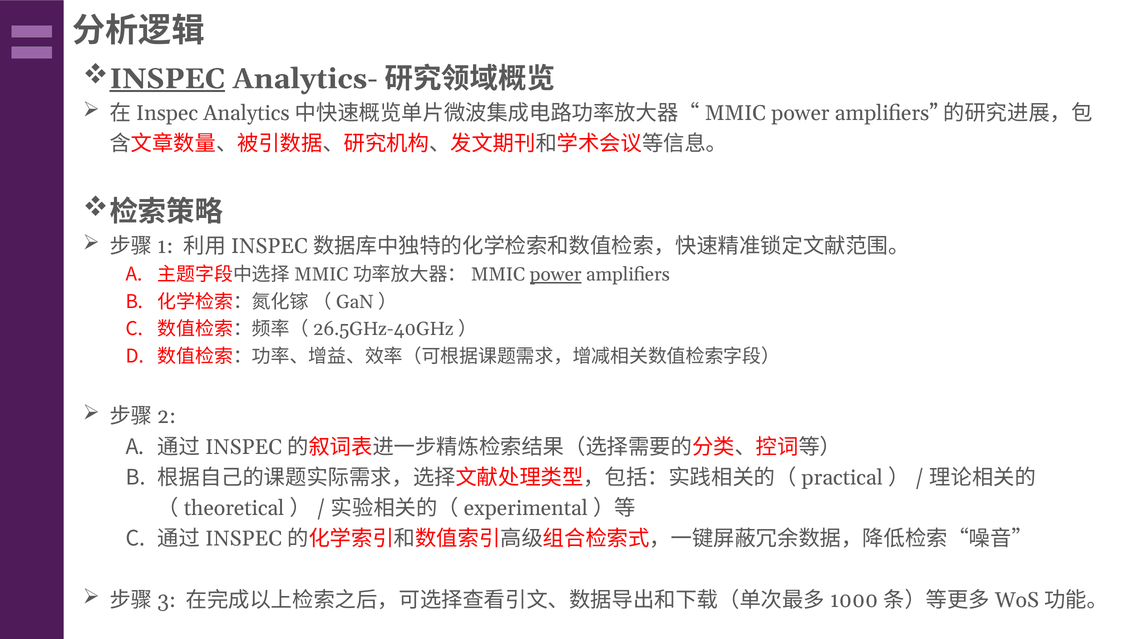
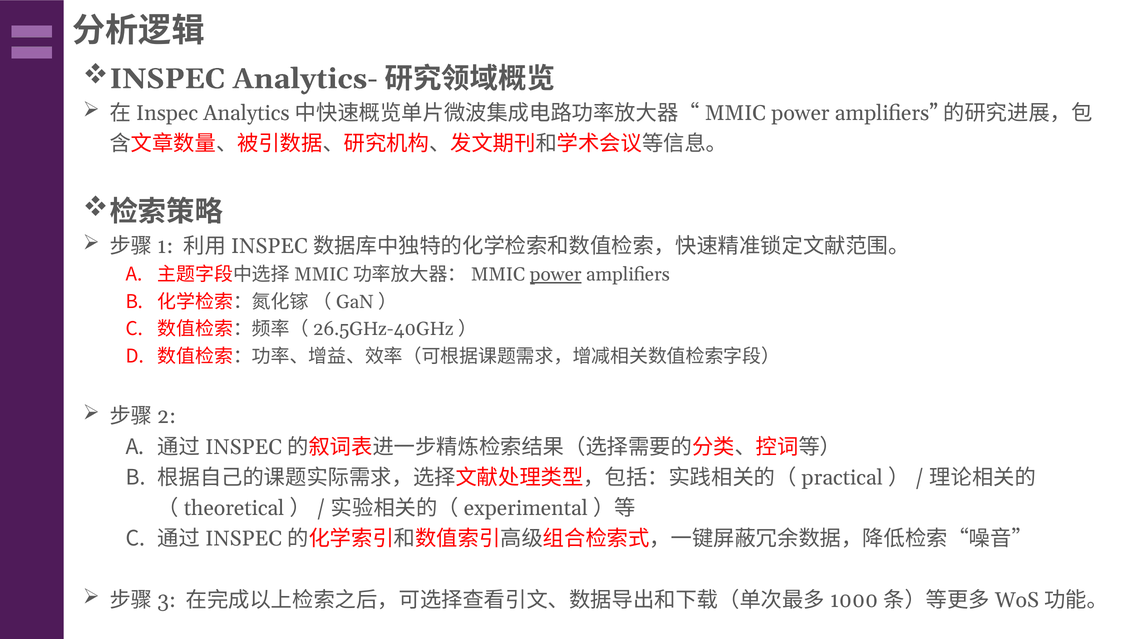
INSPEC underline: present -> none (167, 79)
